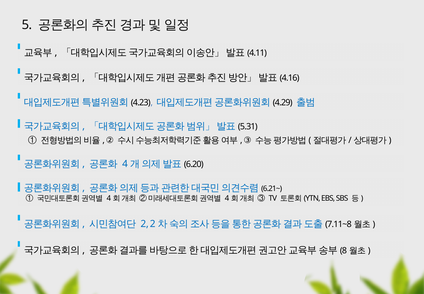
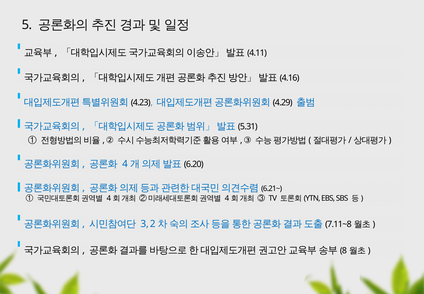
2: 2 -> 3 (145, 224)
